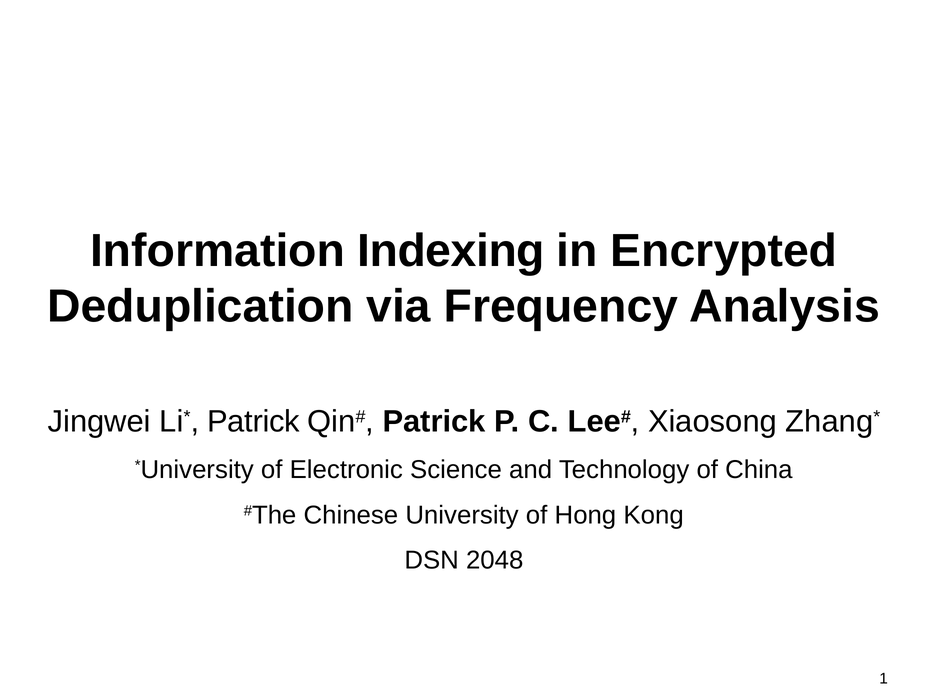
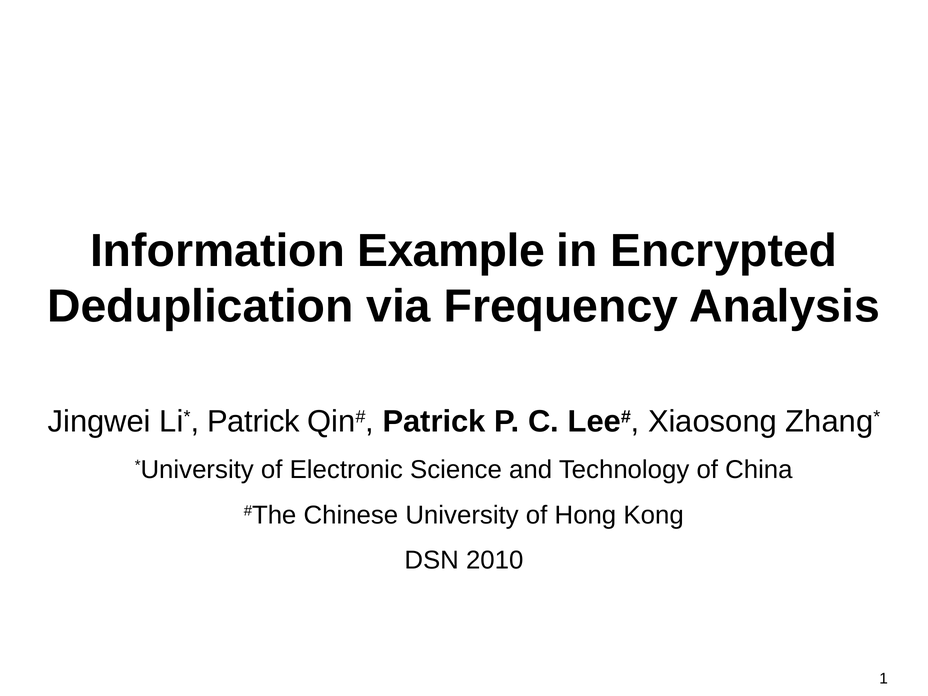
Indexing: Indexing -> Example (451, 251)
2048: 2048 -> 2010 (495, 560)
